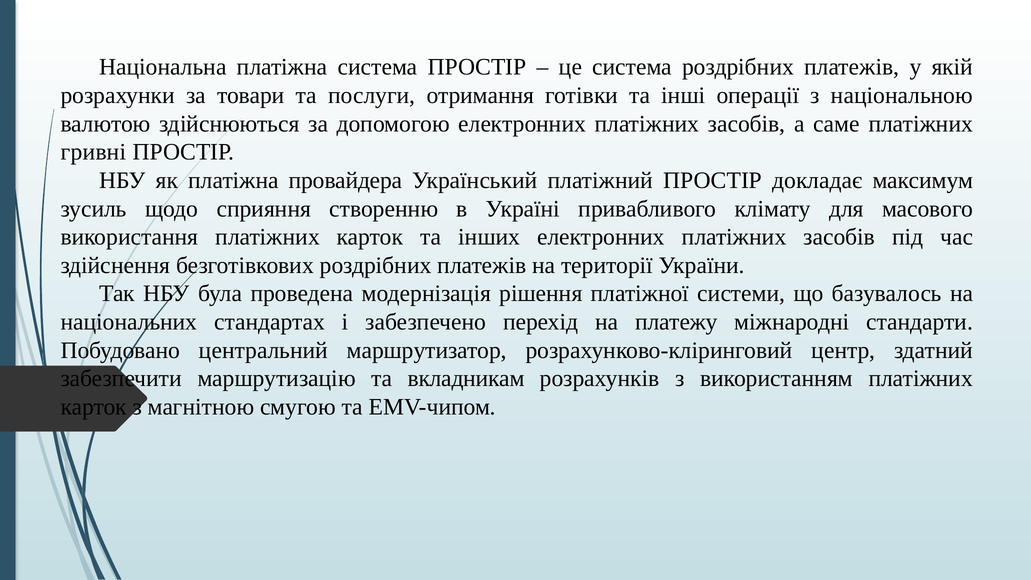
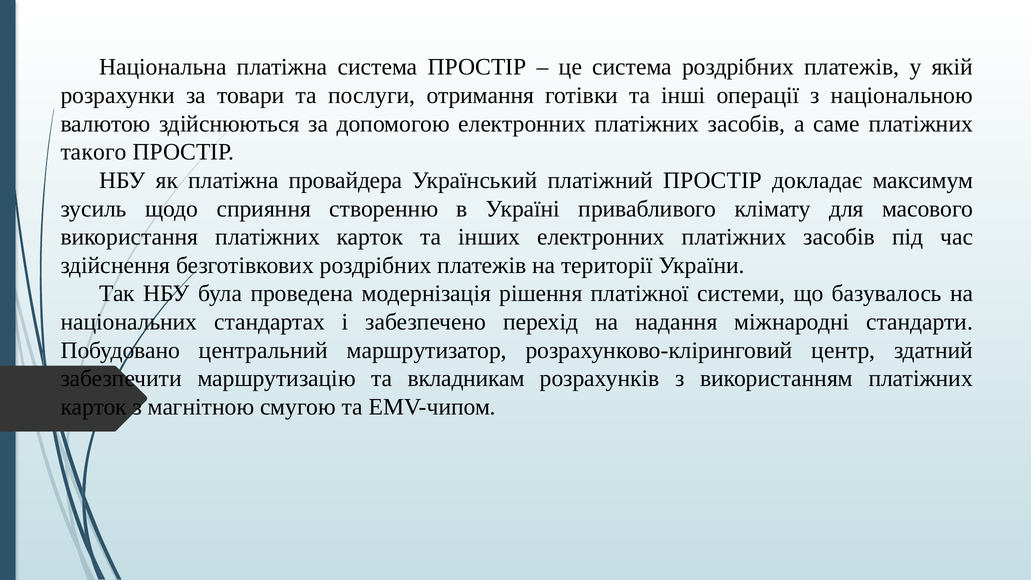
гривні: гривні -> такого (94, 152)
платежу: платежу -> надання (676, 322)
